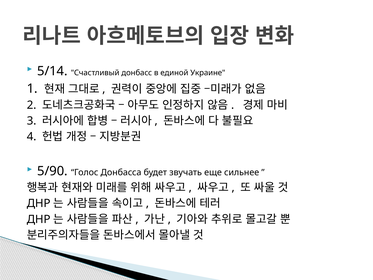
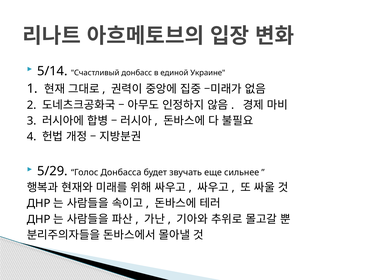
5/90: 5/90 -> 5/29 (52, 171)
